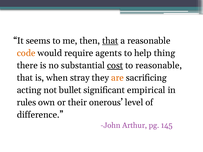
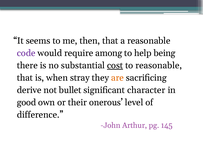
that underline: present -> none (110, 41)
code colour: orange -> purple (26, 53)
agents: agents -> among (109, 53)
thing: thing -> being (165, 53)
acting: acting -> derive (29, 90)
empirical: empirical -> character (146, 90)
rules: rules -> good (26, 103)
